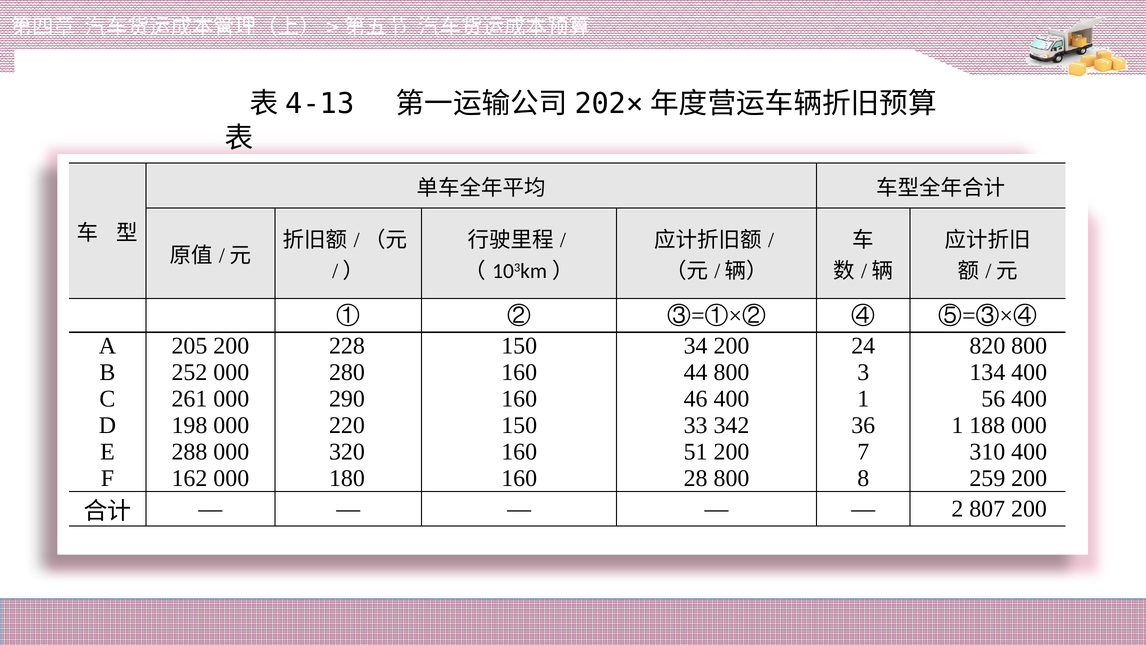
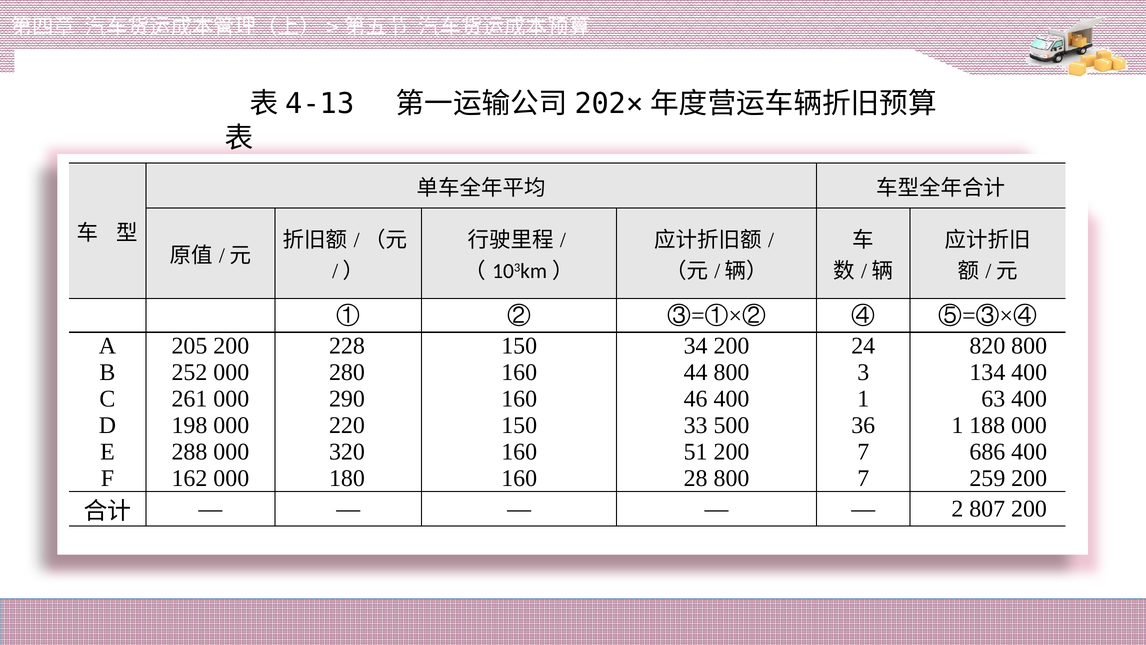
56: 56 -> 63 (993, 399)
342: 342 -> 500 (731, 425)
310: 310 -> 686 (987, 452)
800 8: 8 -> 7 (863, 478)
